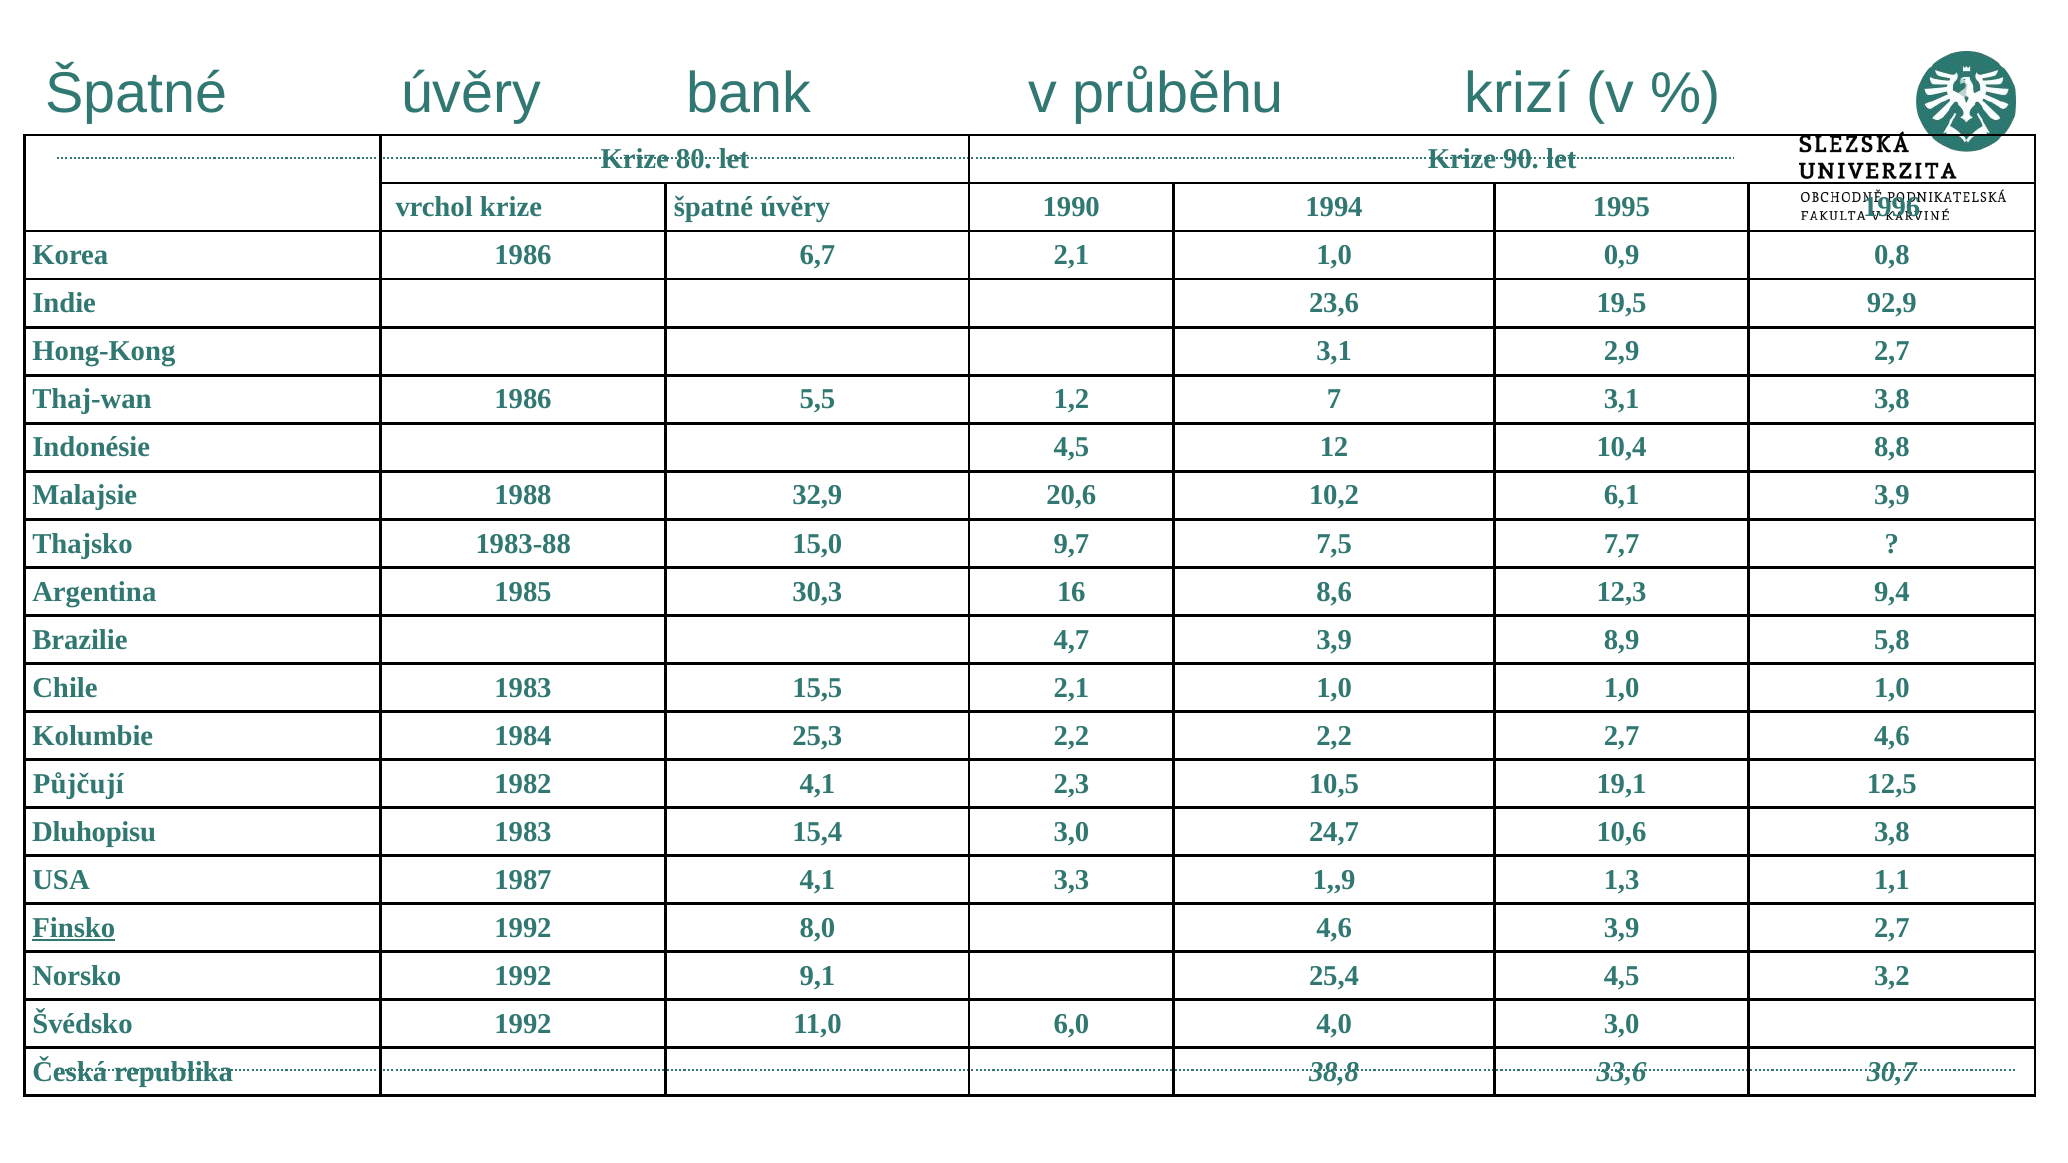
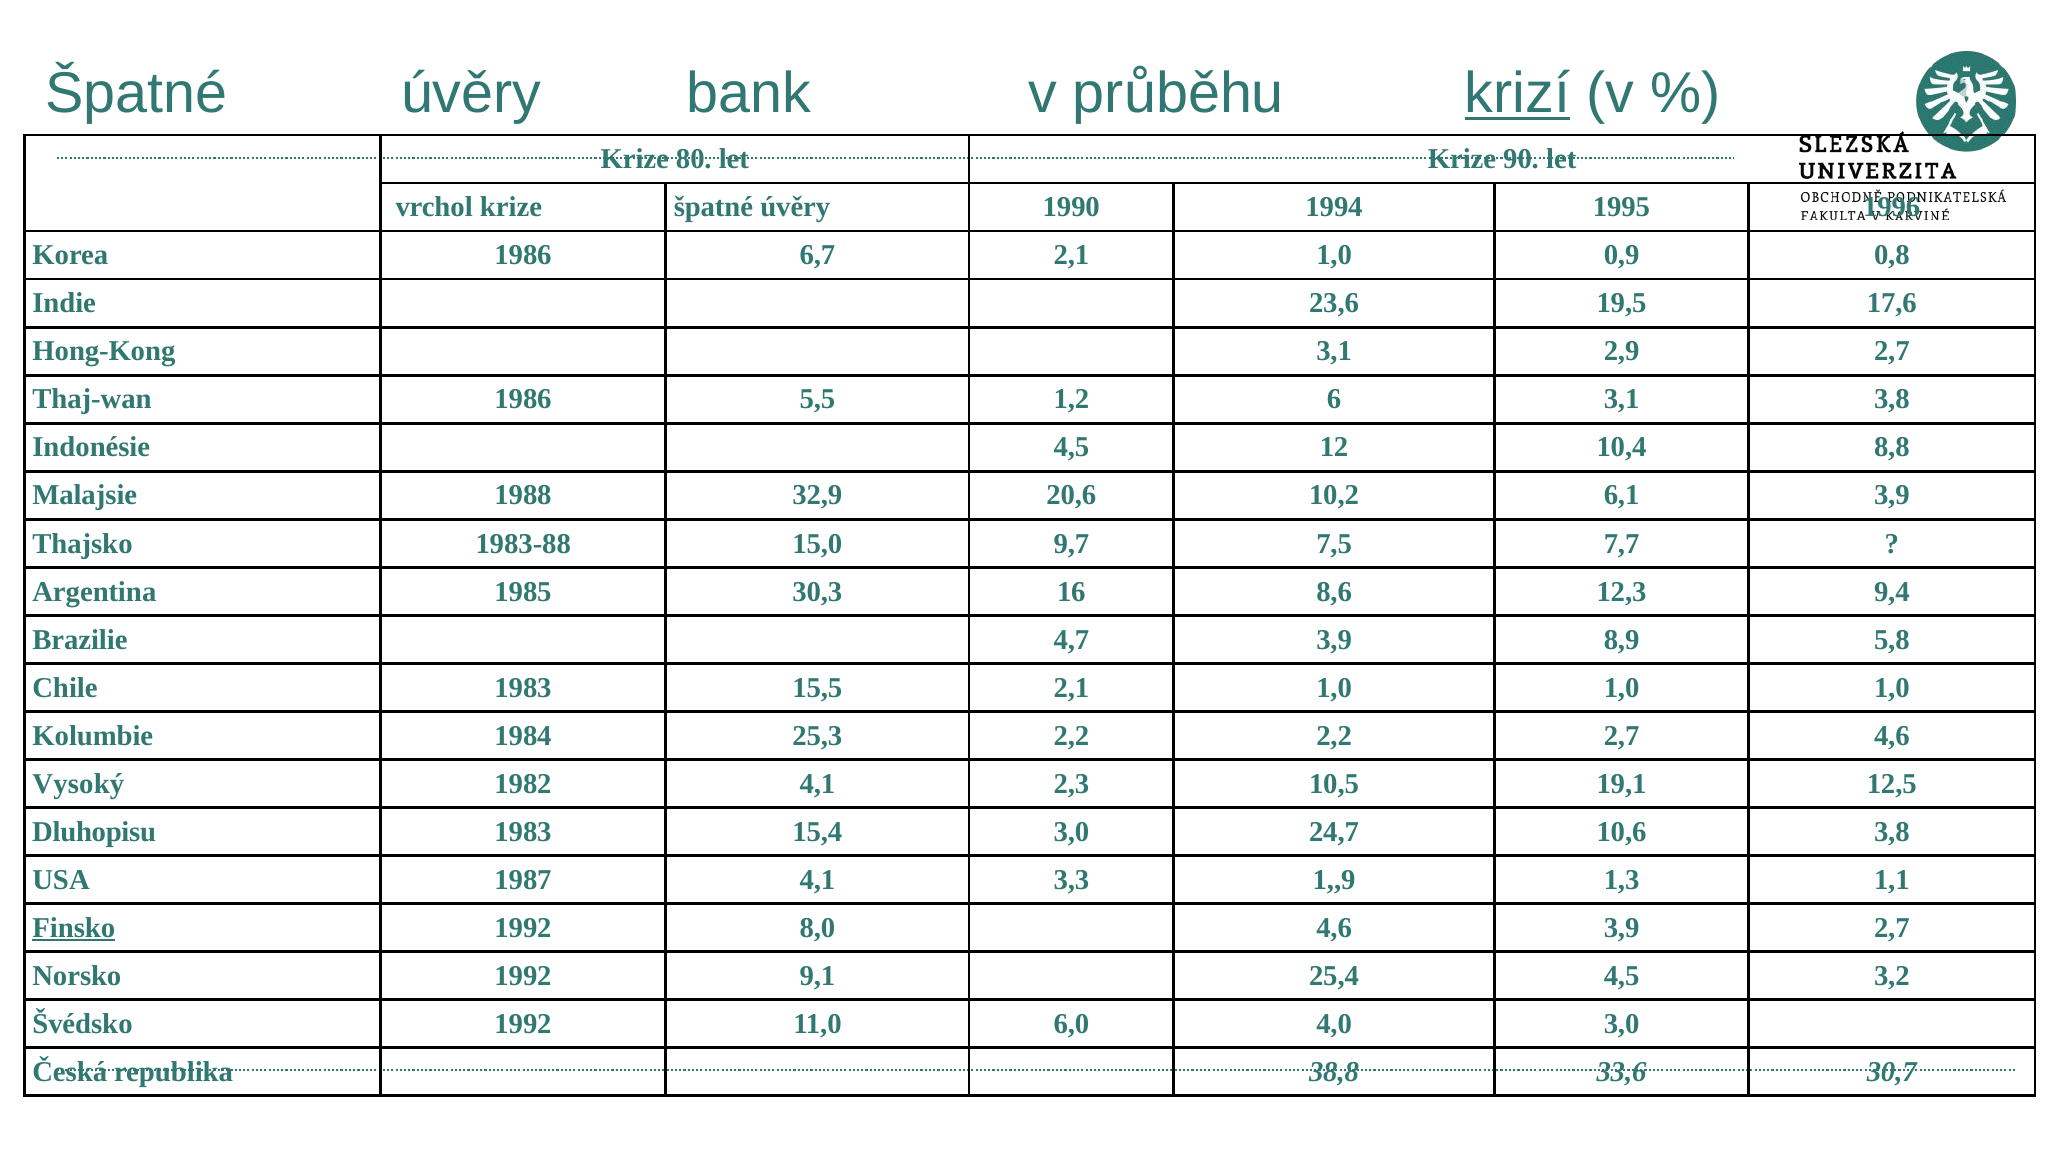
krizí underline: none -> present (1517, 94)
92,9: 92,9 -> 17,6 (1892, 303)
7: 7 -> 6 (1334, 400)
Půjčují: Půjčují -> Vysoký (78, 784)
